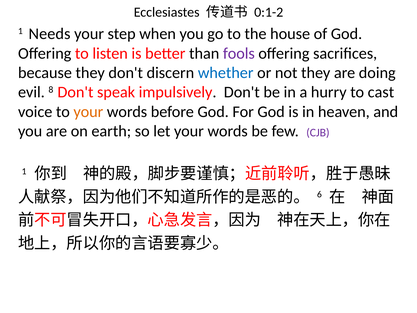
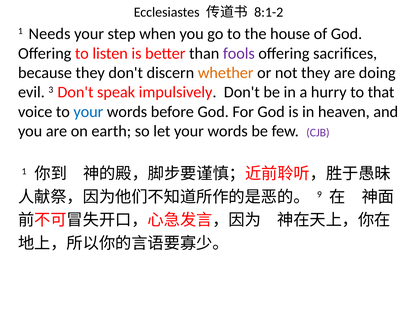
0:1-2: 0:1-2 -> 8:1-2 (269, 12)
whether colour: blue -> orange (226, 73)
8: 8 -> 3 (51, 90)
cast: cast -> that (381, 92)
your colour: orange -> blue (88, 112)
6: 6 -> 9 (319, 194)
